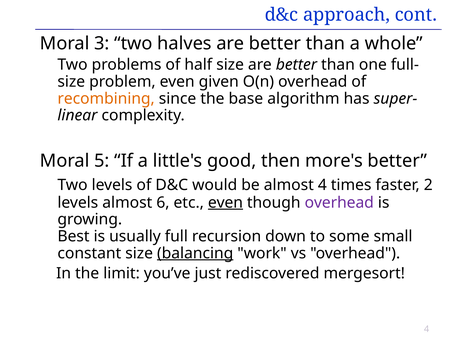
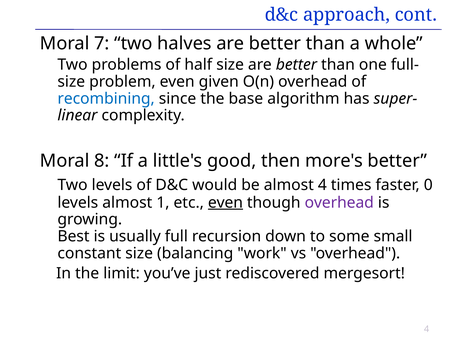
3: 3 -> 7 (102, 43)
recombining colour: orange -> blue (106, 99)
5: 5 -> 8 (102, 161)
2: 2 -> 0 (428, 185)
6: 6 -> 1 (163, 202)
balancing underline: present -> none (195, 253)
